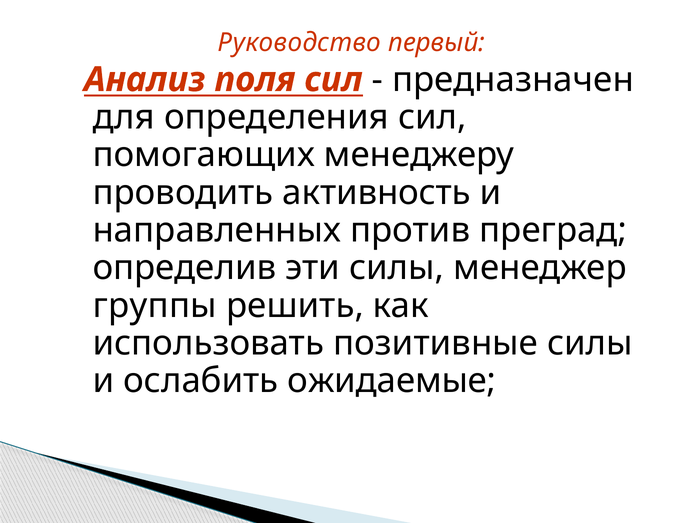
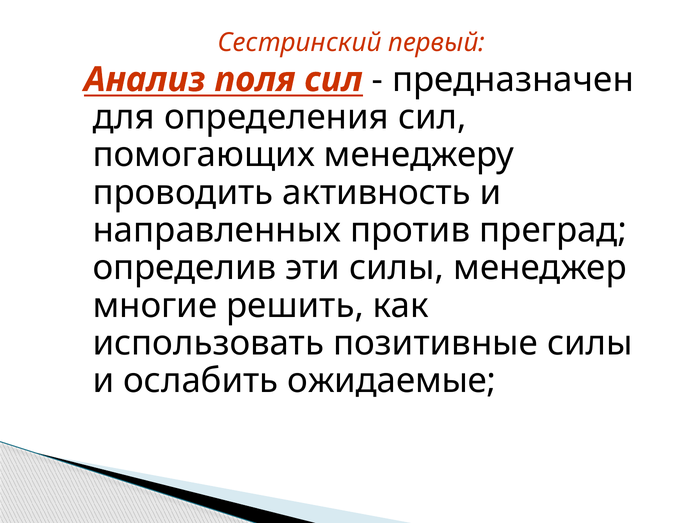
Руководство: Руководство -> Сестринский (300, 43)
группы: группы -> многие (155, 305)
